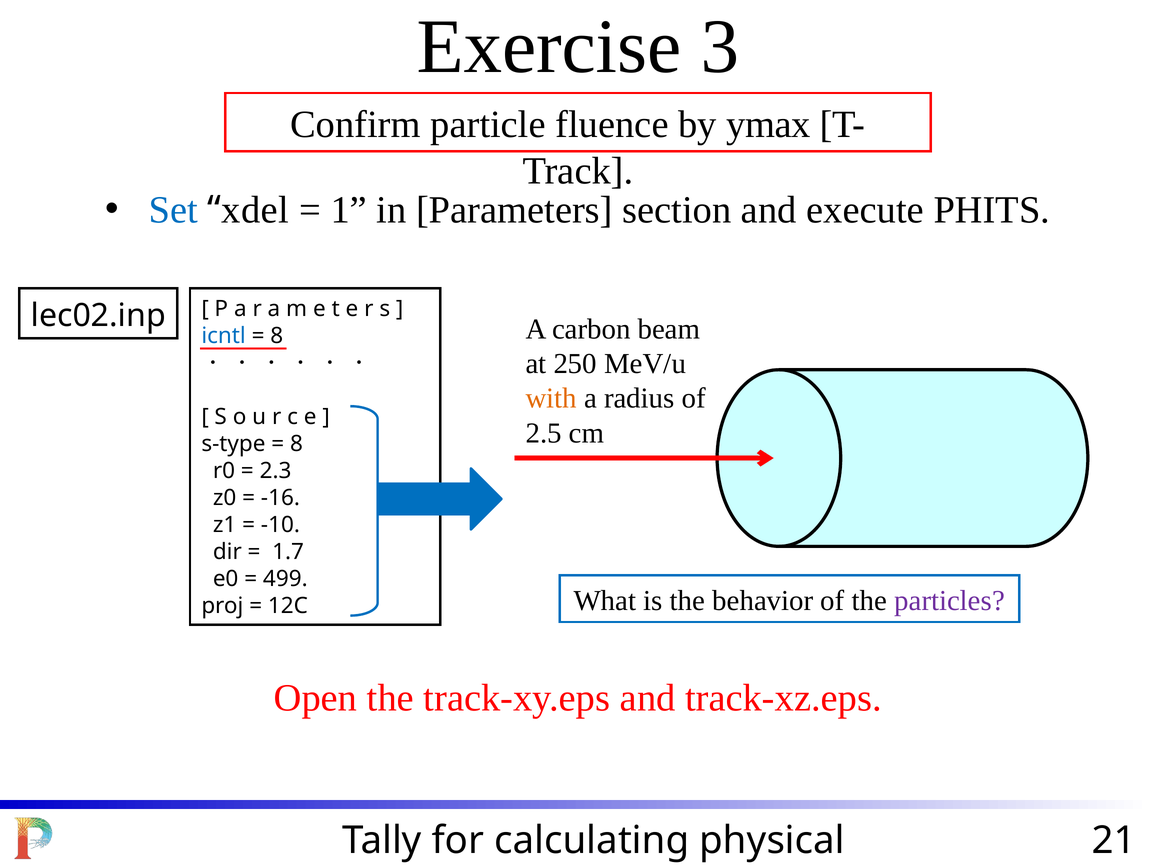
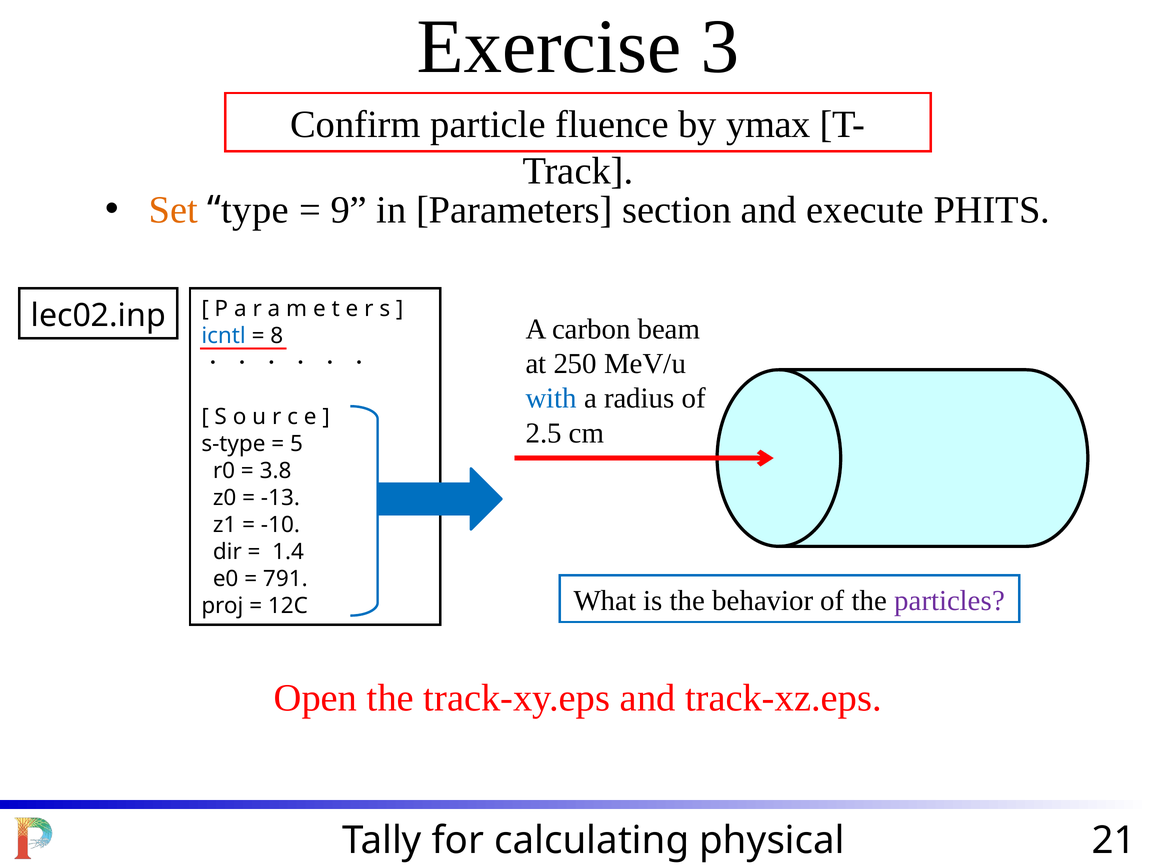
Set colour: blue -> orange (173, 210)
xdel: xdel -> type (255, 210)
1: 1 -> 9 (349, 210)
with colour: orange -> blue (551, 398)
8: 8 -> 5 (297, 444)
2.3: 2.3 -> 3.8 (276, 471)
-16: -16 -> -13 (280, 498)
1.7: 1.7 -> 1.4 (288, 552)
499: 499 -> 791 (285, 579)
